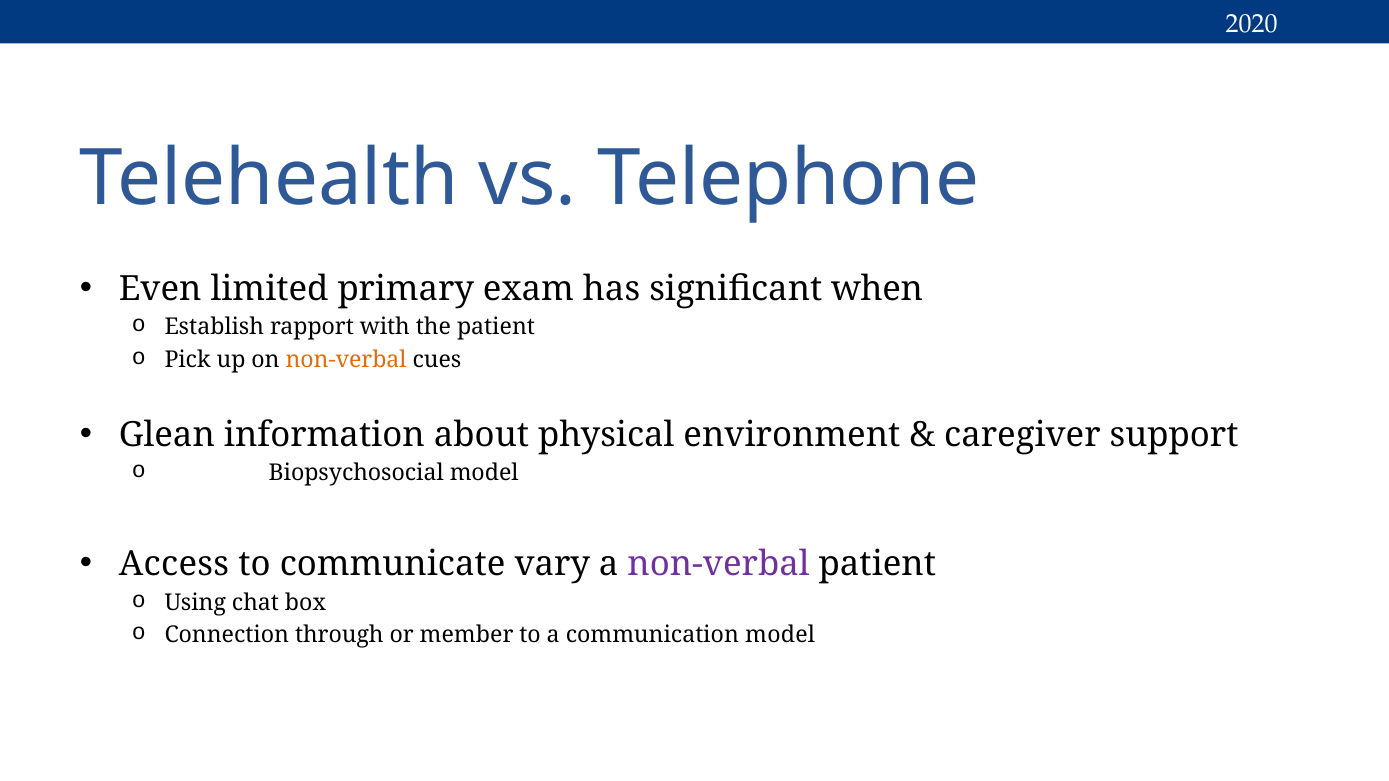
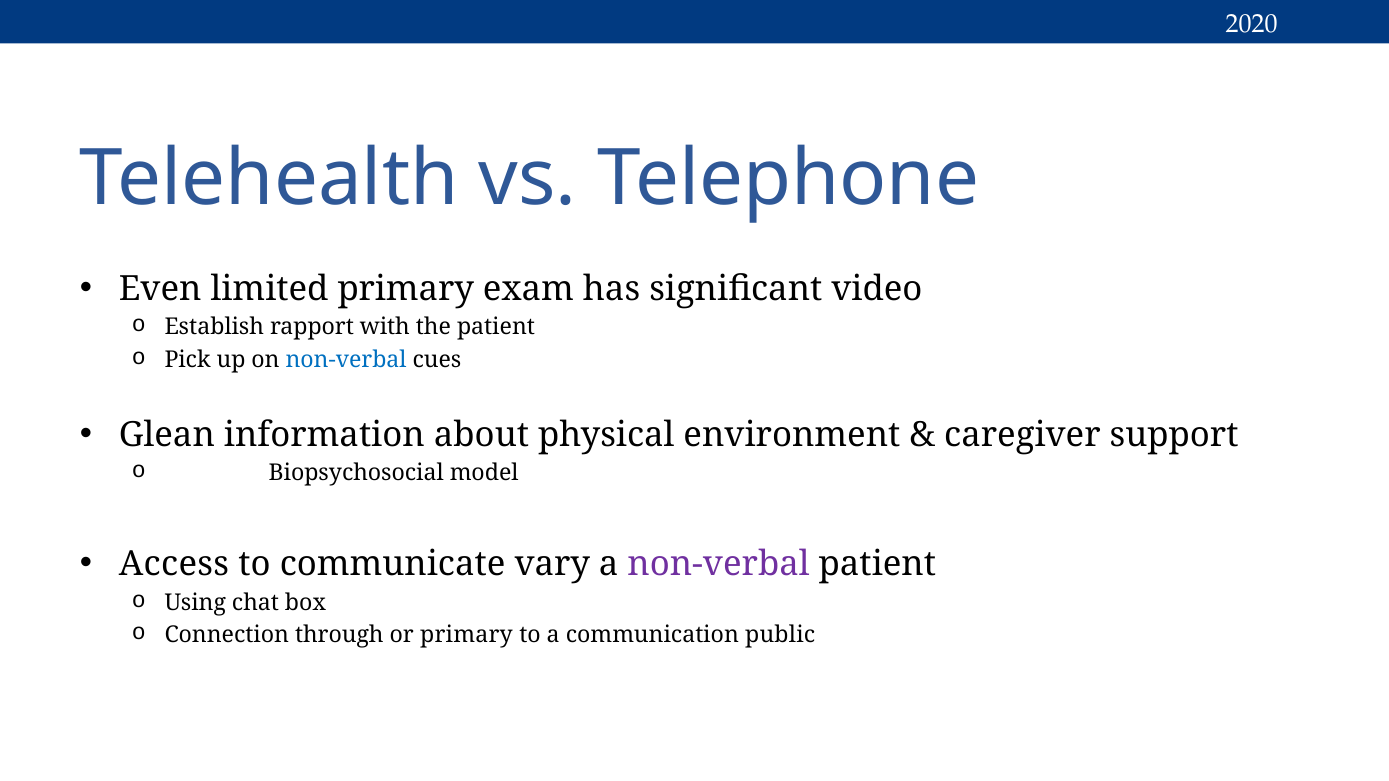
when: when -> video (877, 289)
non-verbal colour: orange -> blue (346, 360)
or member: member -> primary (466, 635)
communication model: model -> public (780, 635)
